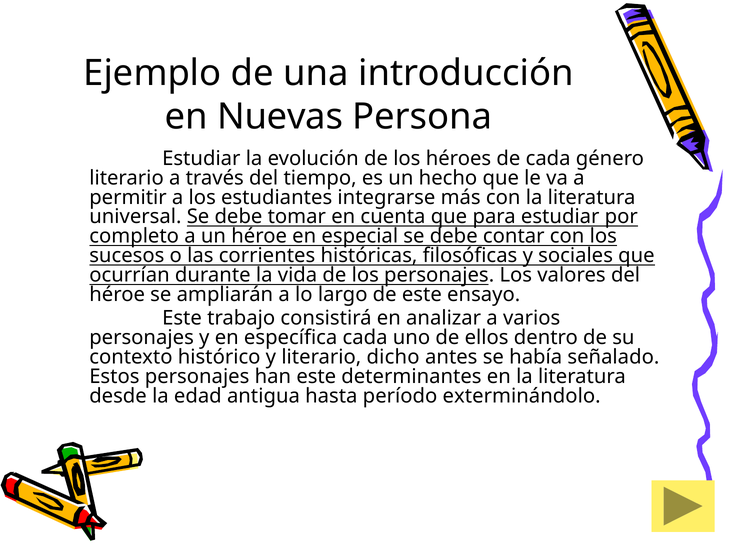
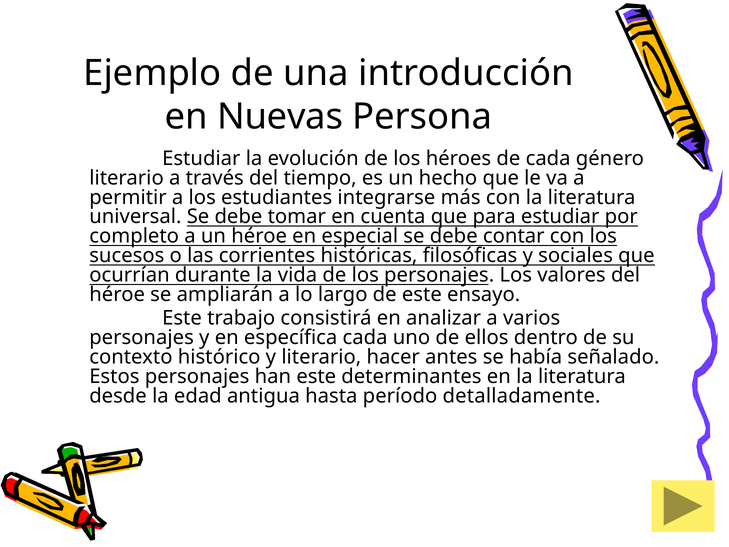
dicho: dicho -> hacer (393, 357)
exterminándolo: exterminándolo -> detalladamente (522, 396)
